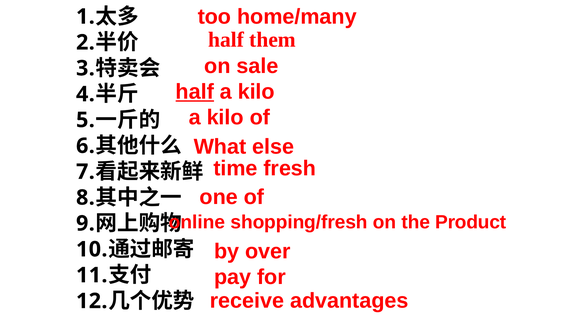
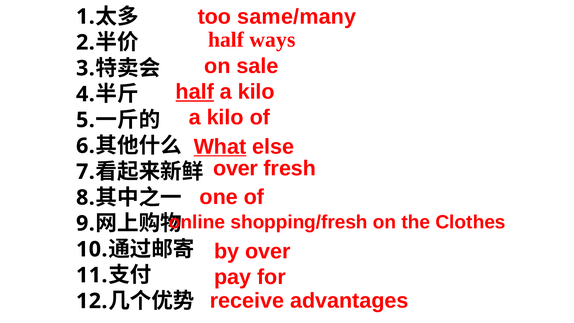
home/many: home/many -> same/many (297, 17)
them: them -> ways (272, 40)
What underline: none -> present (220, 147)
time: time -> over (236, 168)
Product: Product -> Clothes (471, 222)
